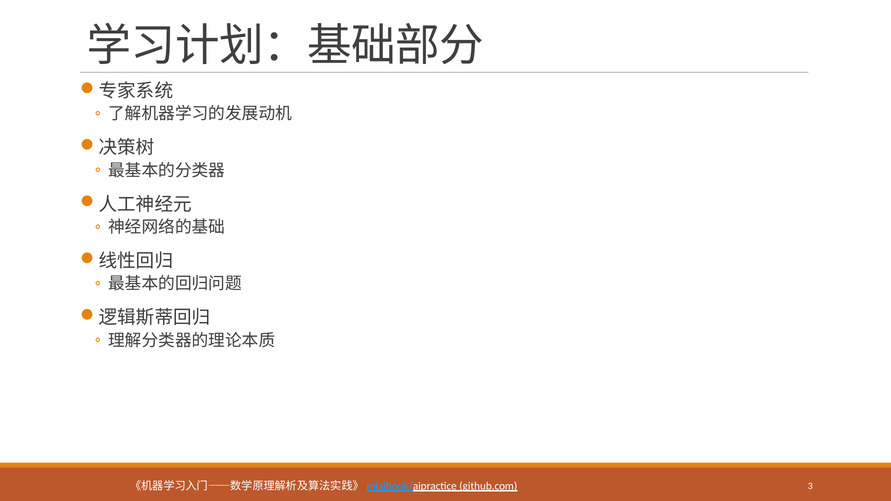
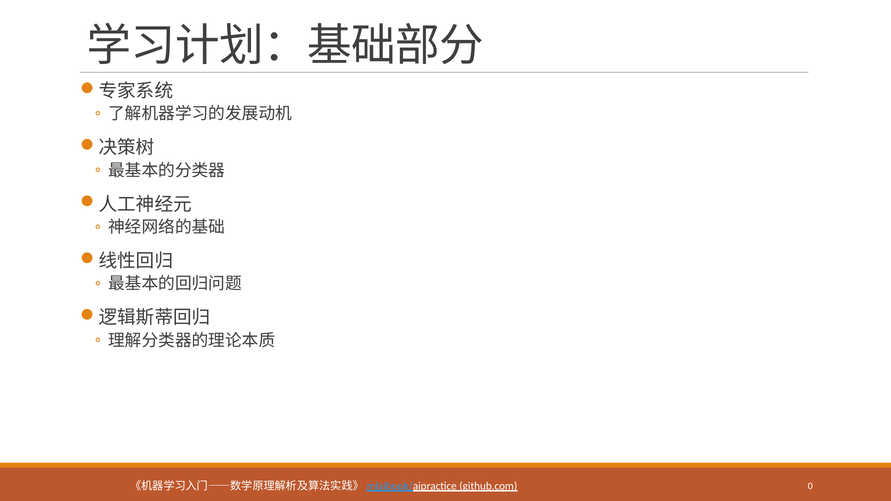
3: 3 -> 0 (810, 486)
